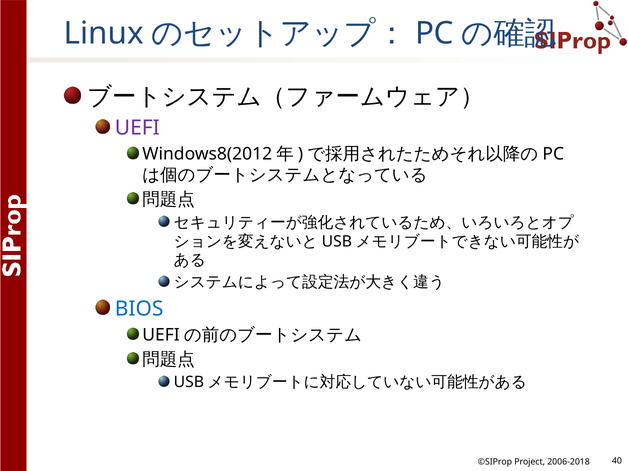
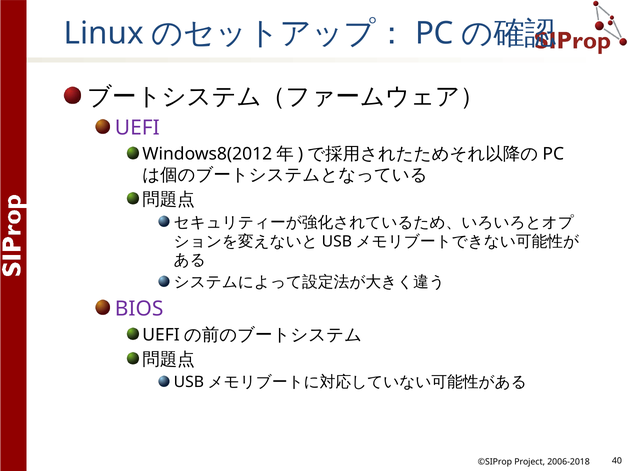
BIOS colour: blue -> purple (139, 309)
